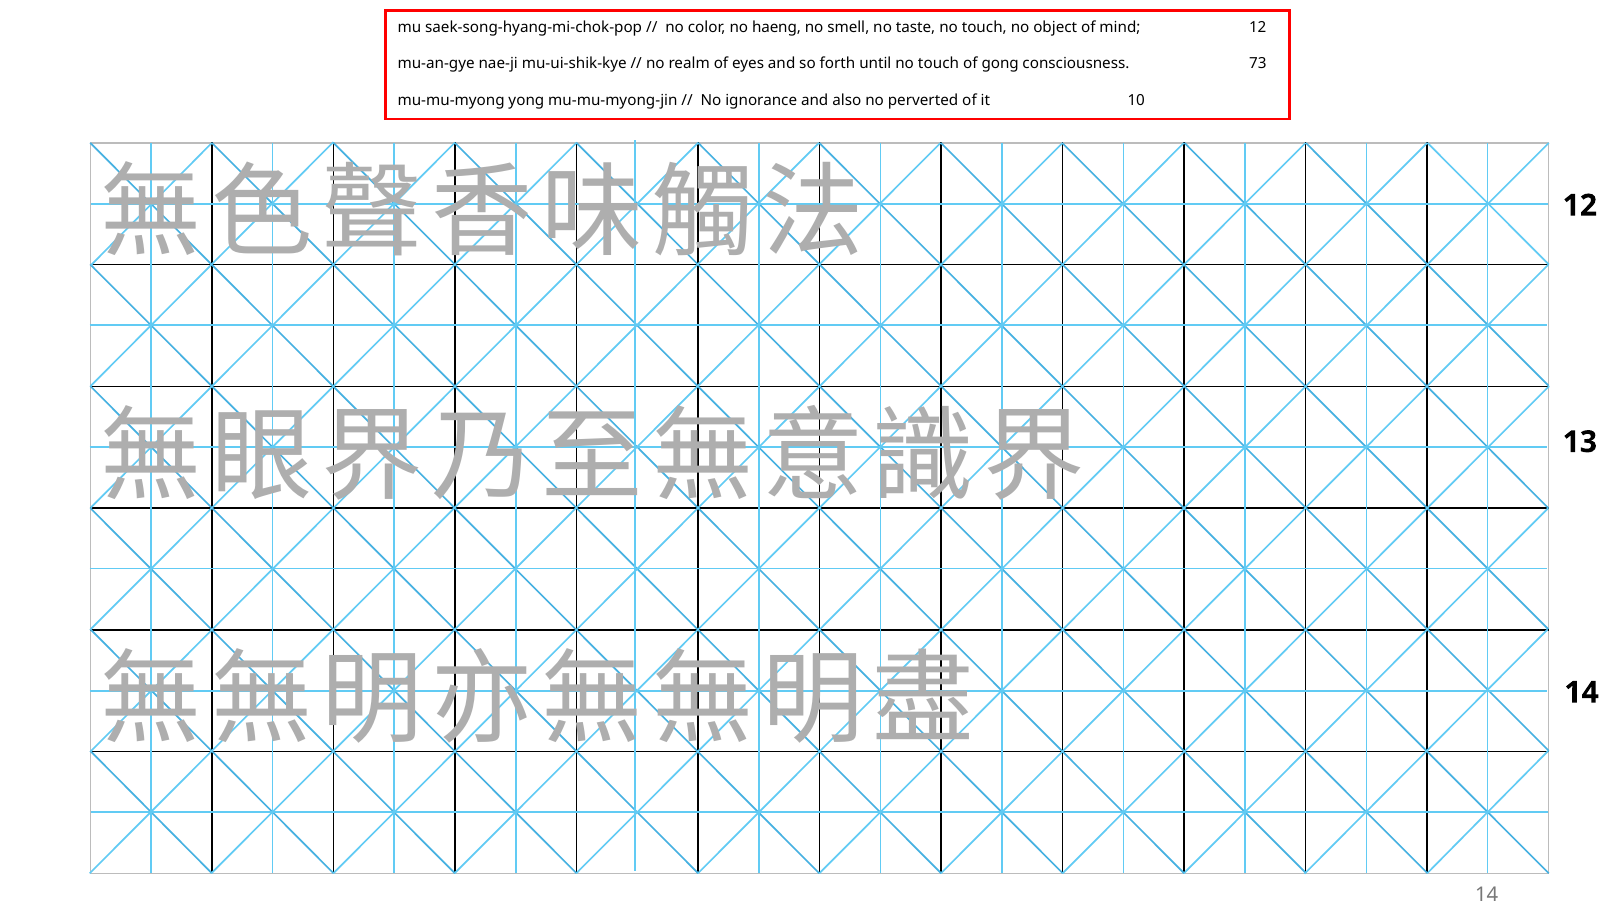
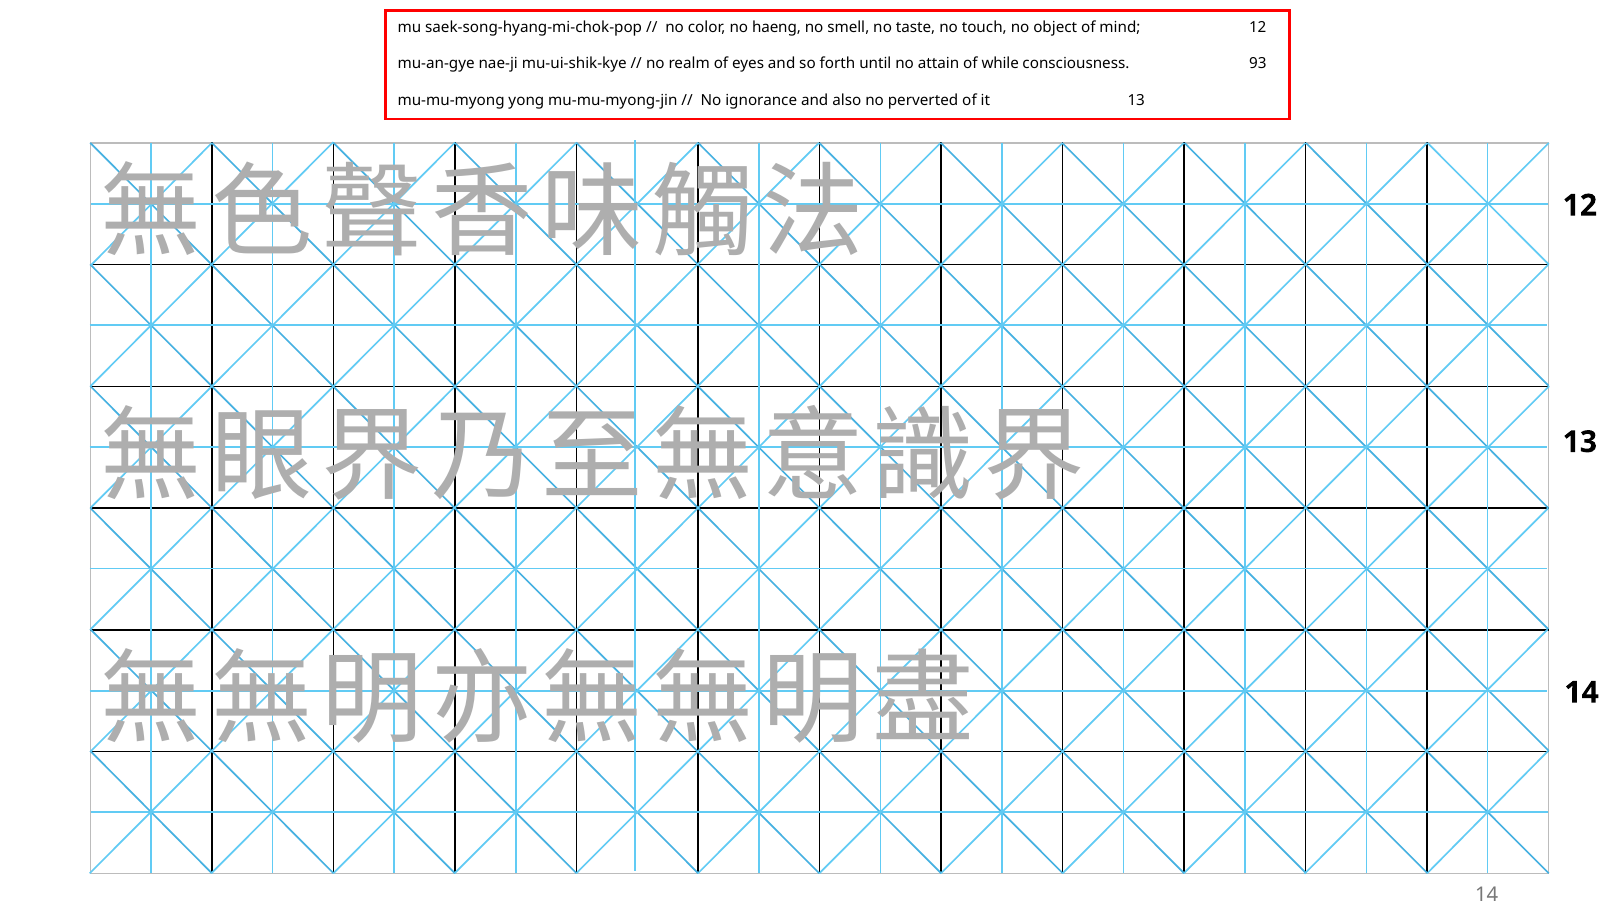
until no touch: touch -> attain (939, 64)
gong: gong -> while (1000, 64)
73: 73 -> 93 (1258, 64)
it 10: 10 -> 13 (1136, 100)
